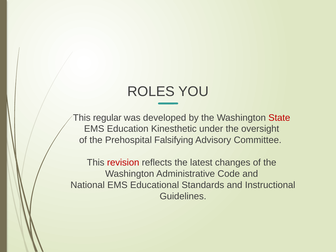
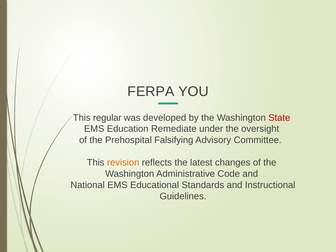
ROLES: ROLES -> FERPA (151, 92)
Kinesthetic: Kinesthetic -> Remediate (174, 129)
revision colour: red -> orange (123, 163)
